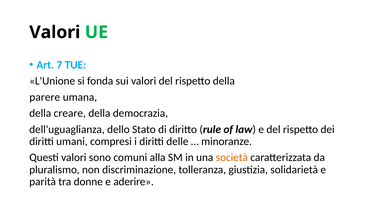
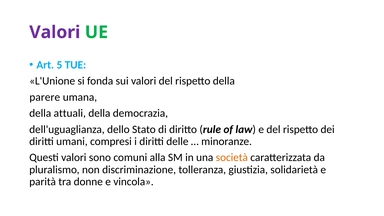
Valori colour: black -> purple (55, 32)
7: 7 -> 5 (59, 65)
creare: creare -> attuali (70, 113)
aderire: aderire -> vincola (134, 182)
